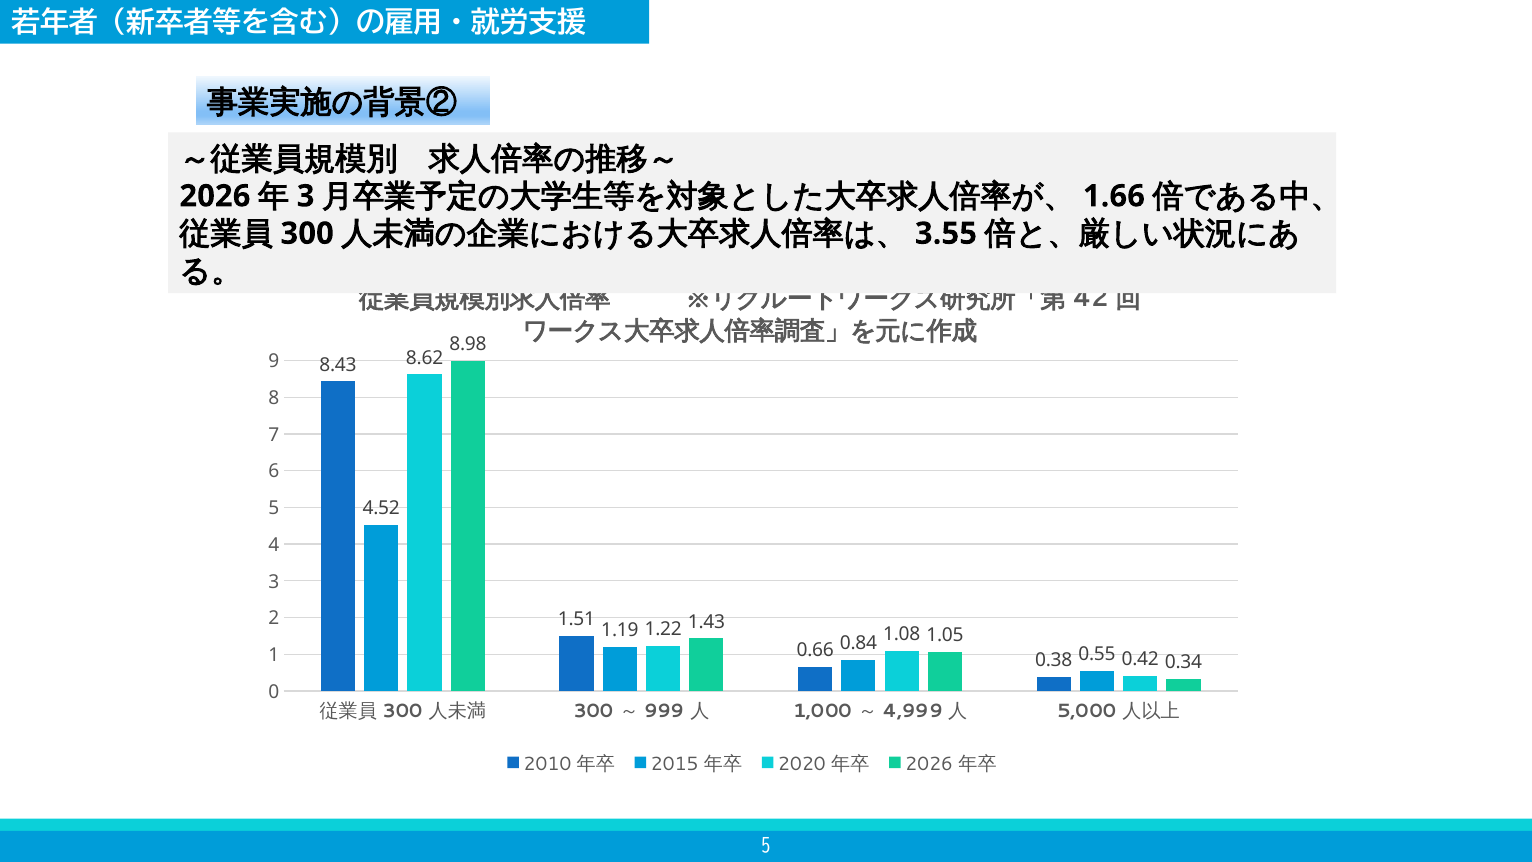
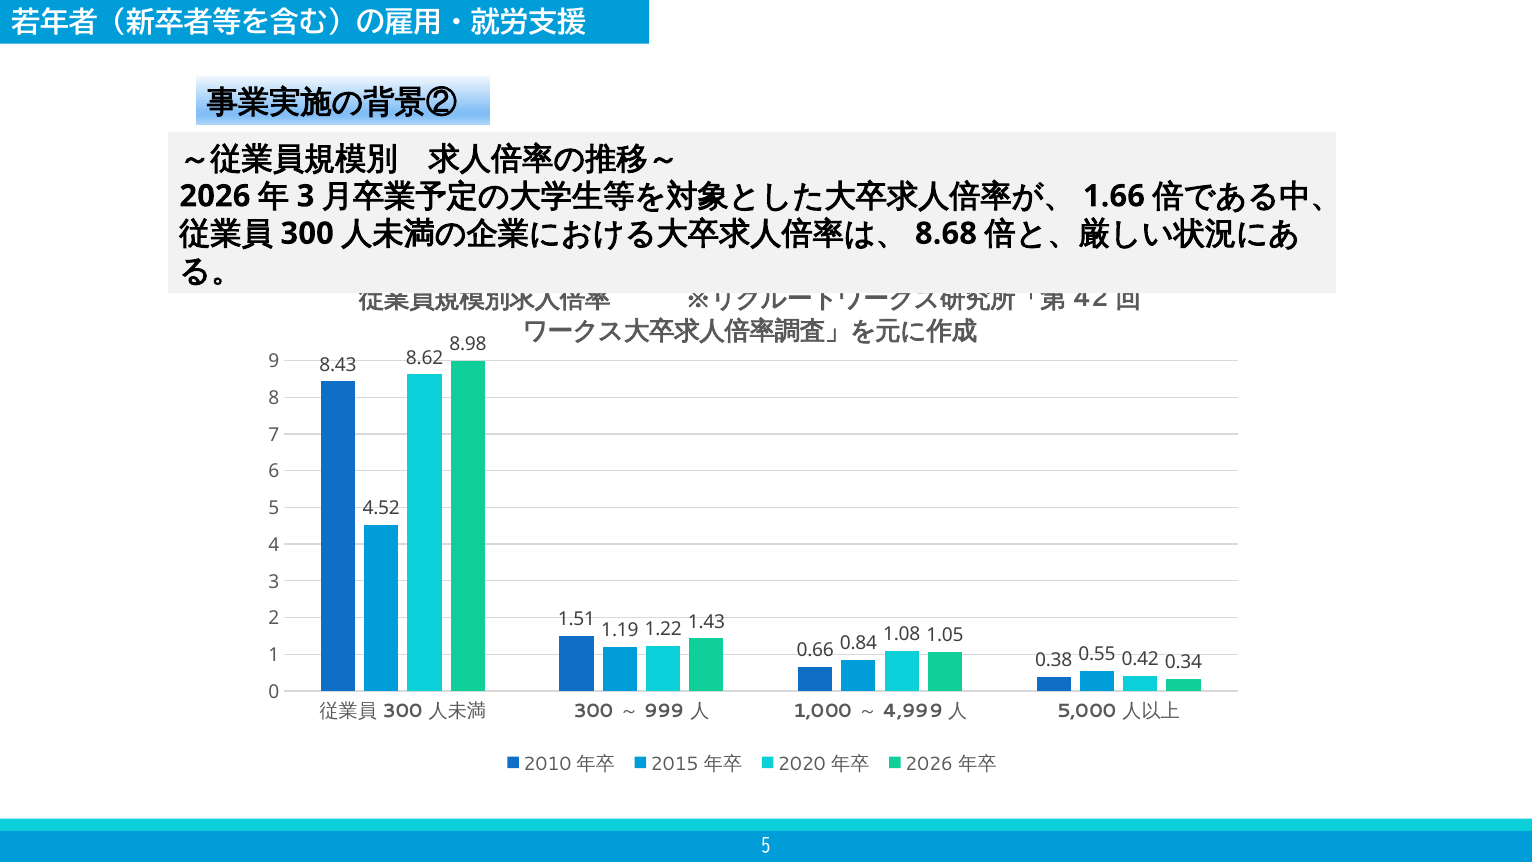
3.55: 3.55 -> 8.68 (946, 233)
